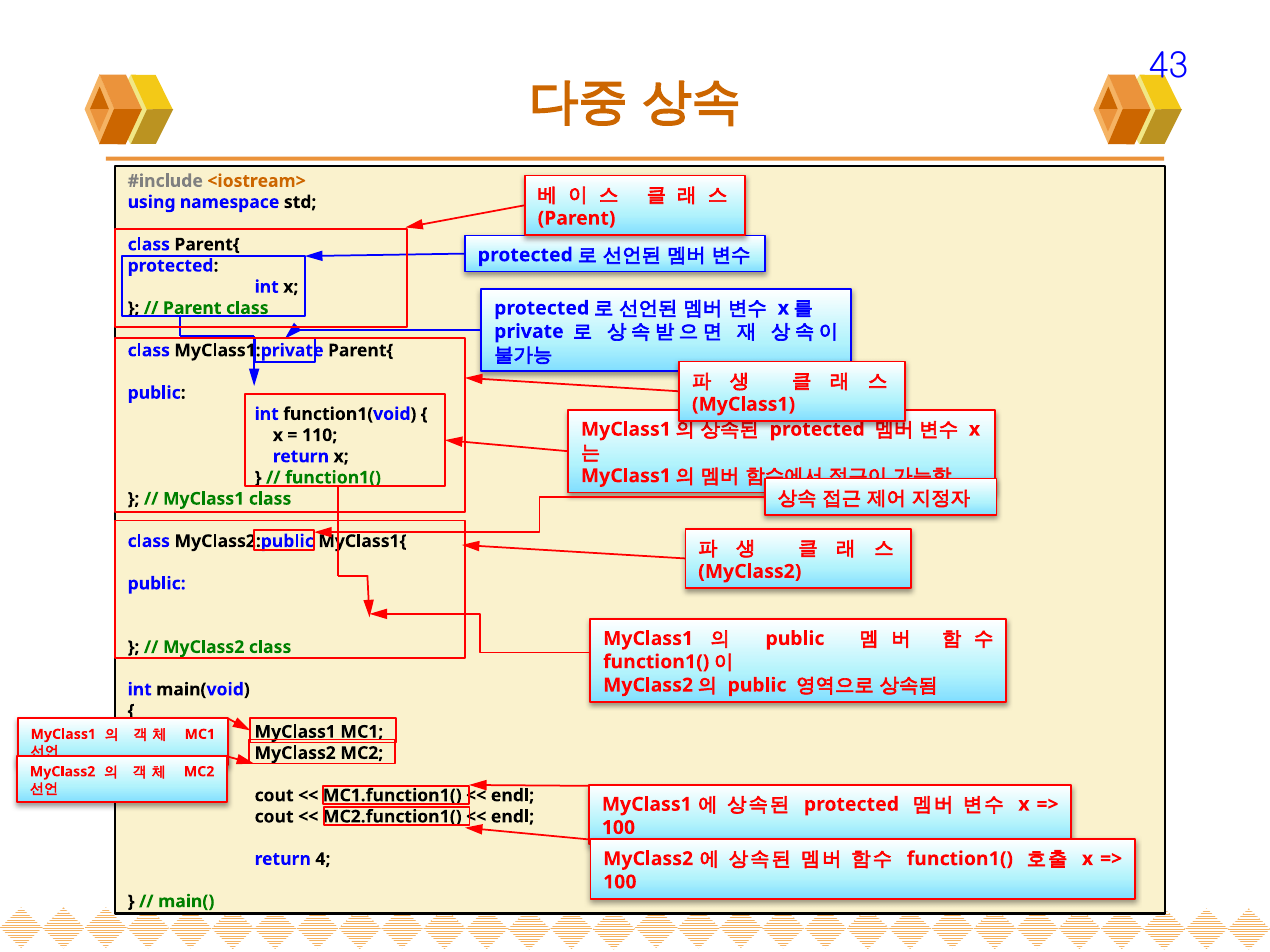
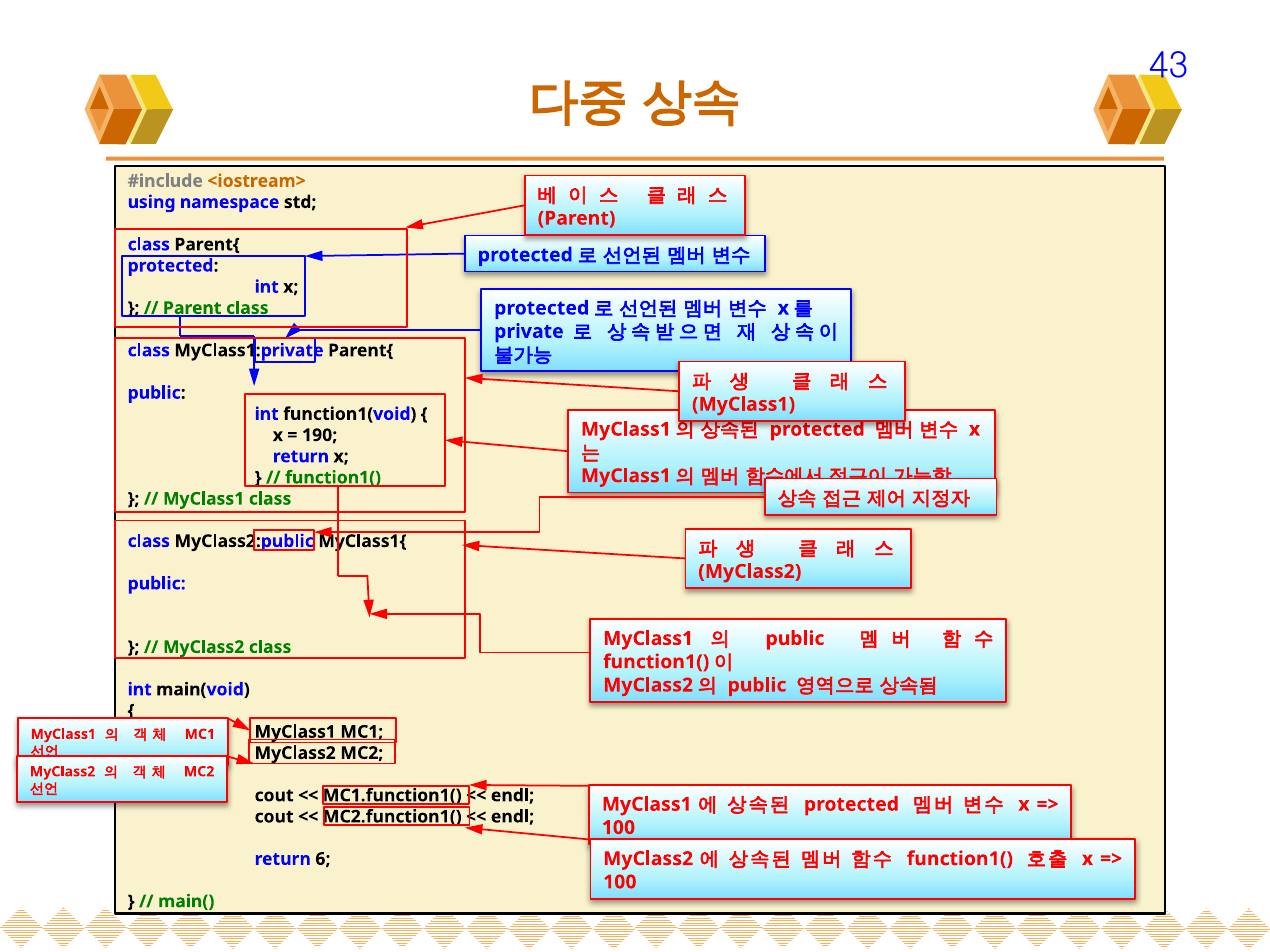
110: 110 -> 190 (320, 435)
4: 4 -> 6 (323, 859)
